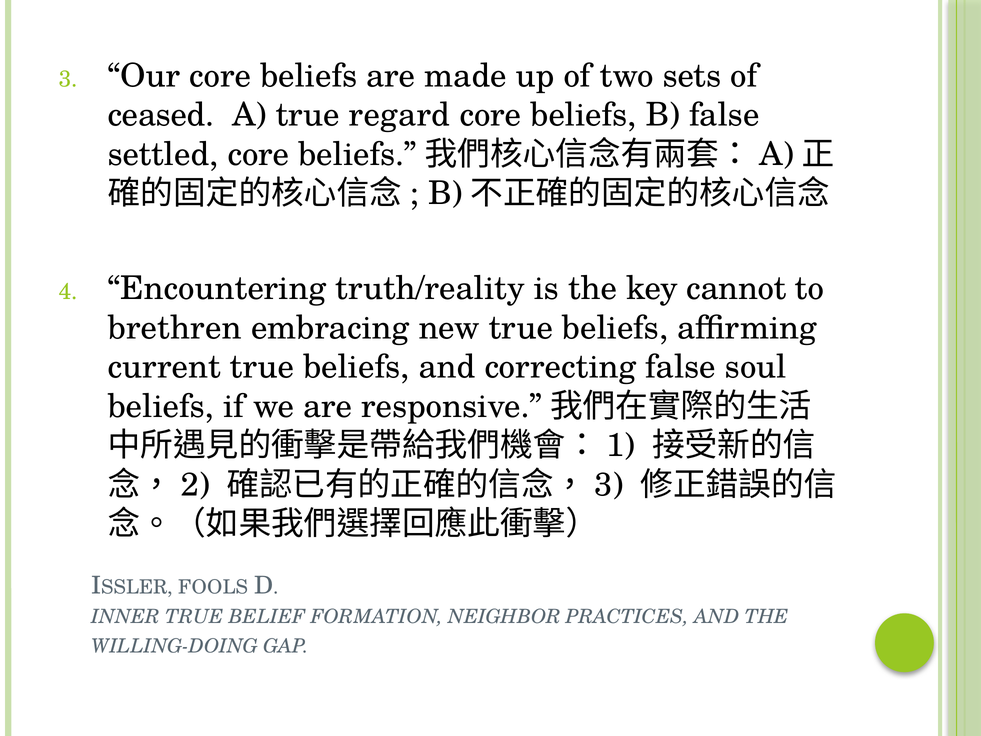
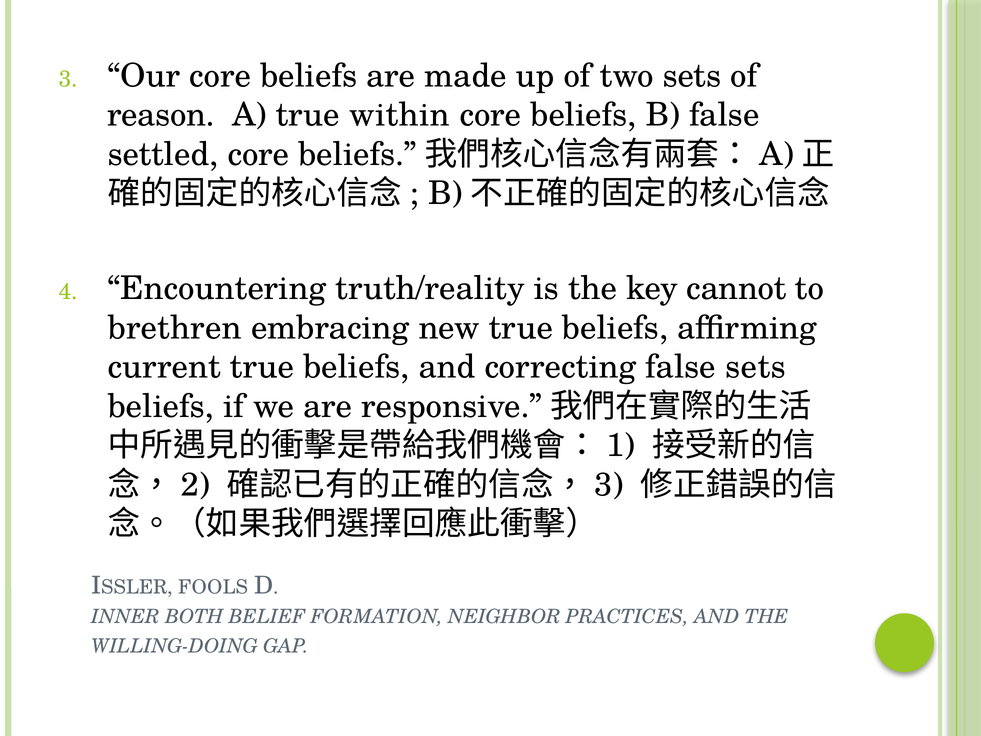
ceased: ceased -> reason (161, 115)
regard: regard -> within (400, 115)
false soul: soul -> sets (756, 367)
INNER TRUE: TRUE -> BOTH (195, 617)
